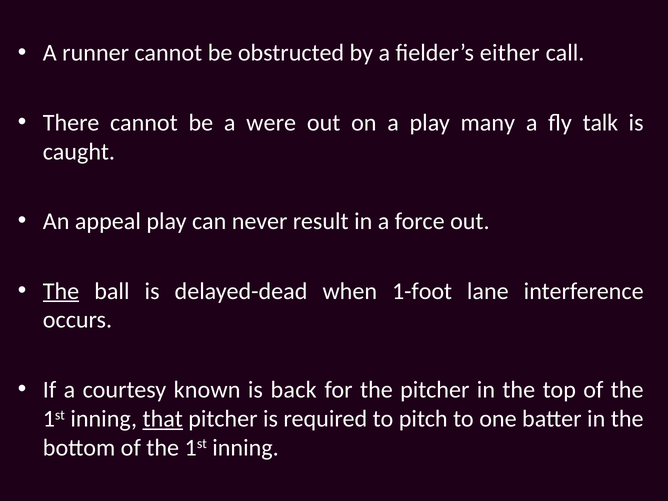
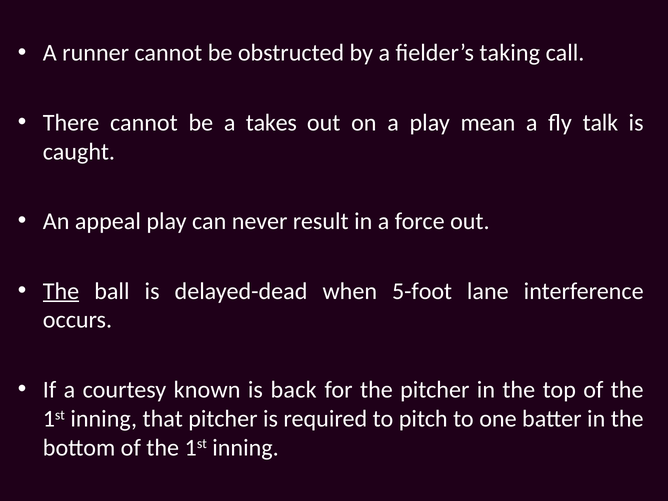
either: either -> taking (510, 53)
were: were -> takes (271, 123)
many: many -> mean (488, 123)
1-foot: 1-foot -> 5-foot (422, 291)
that underline: present -> none (163, 419)
